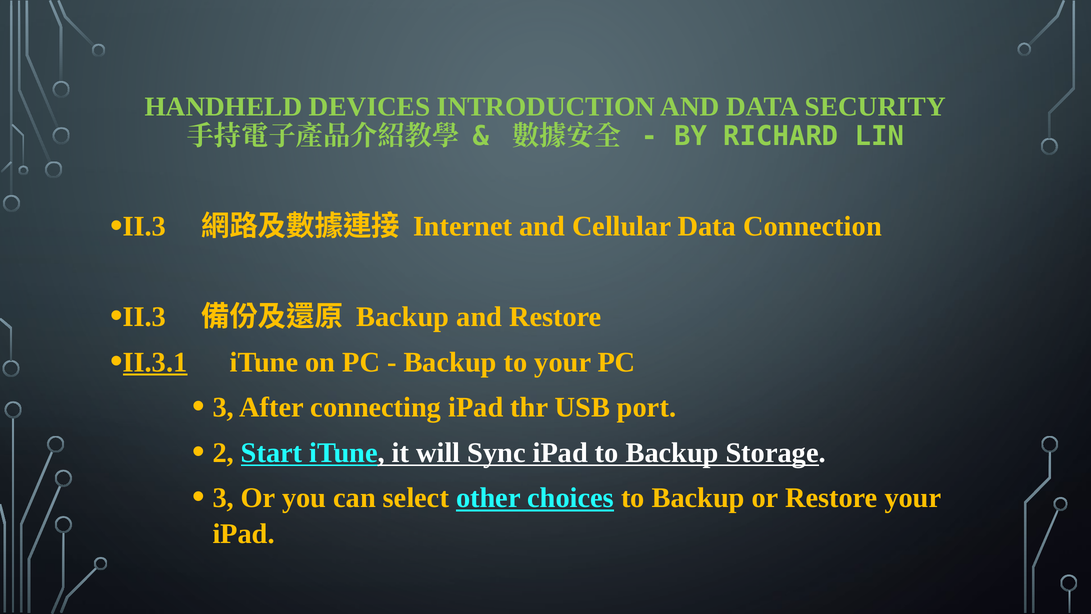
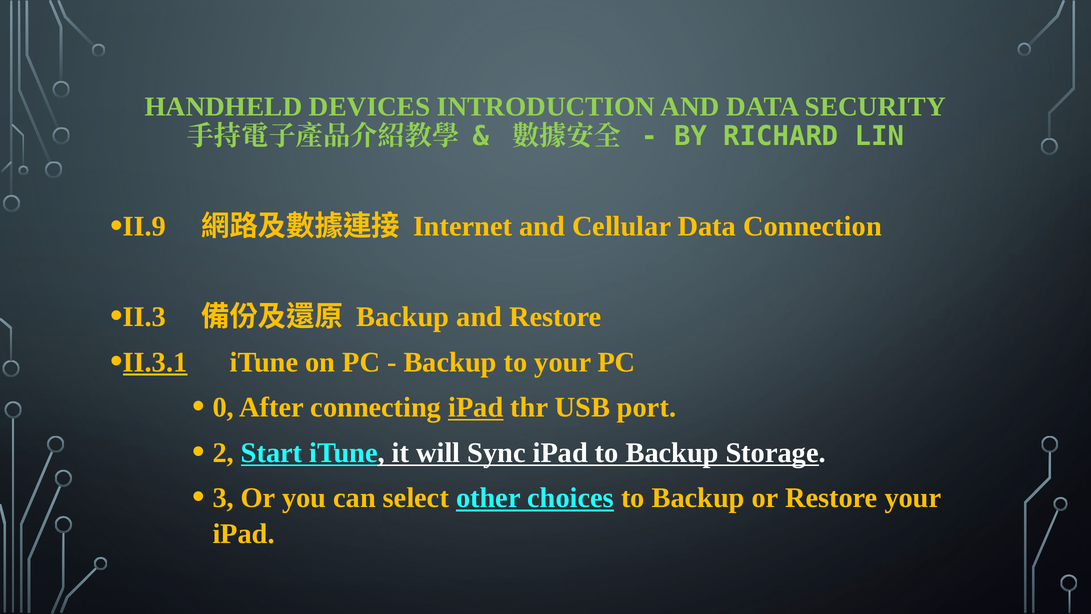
II.3: II.3 -> II.9 (144, 226)
3: 3 -> 0 (223, 407)
iPad underline: none -> present (476, 407)
